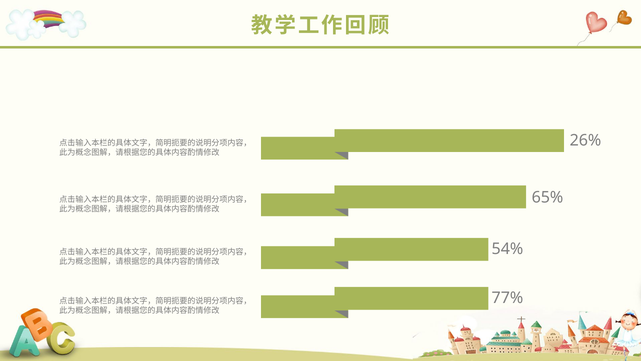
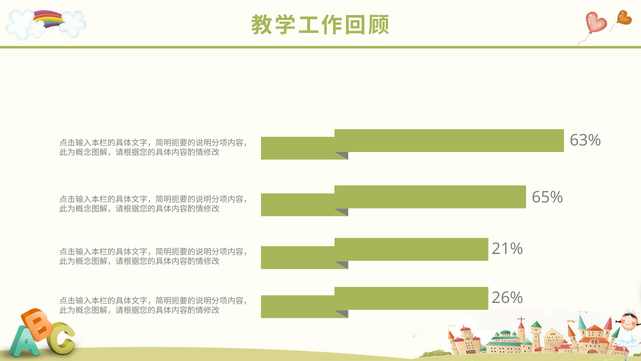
26%: 26% -> 63% (585, 141)
54%: 54% -> 21% (507, 249)
77%: 77% -> 26% (507, 298)
